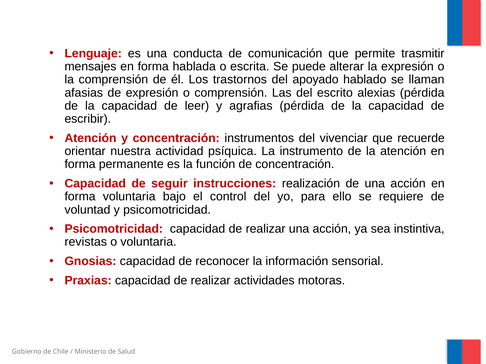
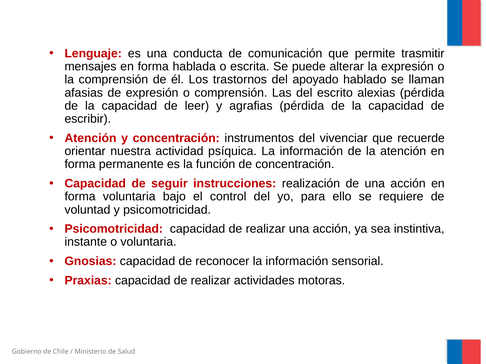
psíquica La instrumento: instrumento -> información (311, 151)
revistas: revistas -> instante (86, 242)
